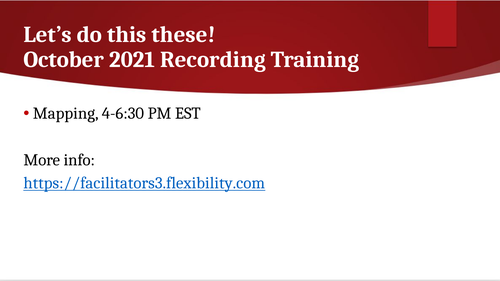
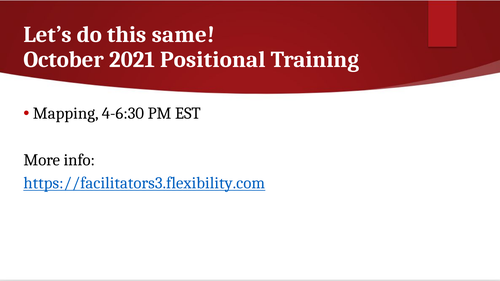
these: these -> same (183, 35)
Recording: Recording -> Positional (213, 60)
